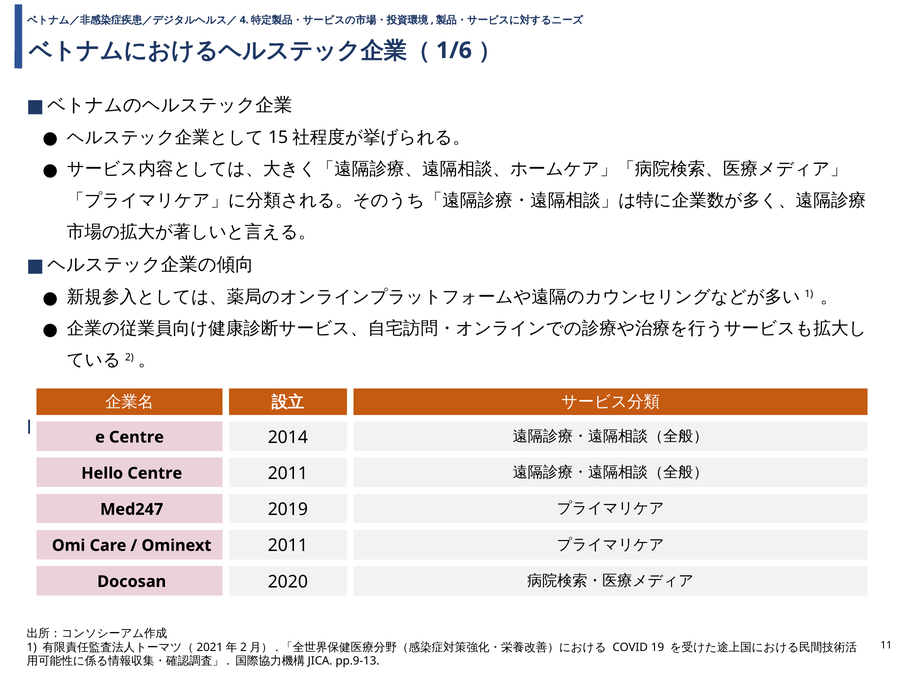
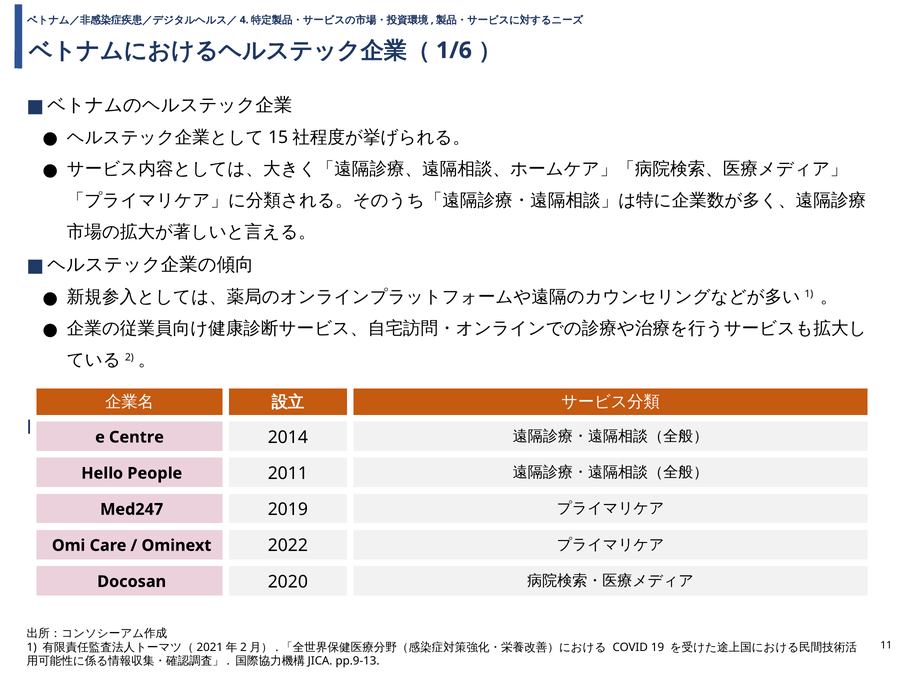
Hello Centre: Centre -> People (155, 473)
Ominext 2011: 2011 -> 2022 (288, 545)
